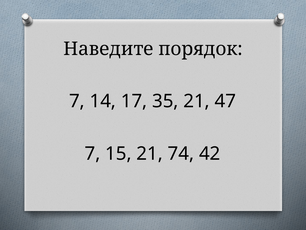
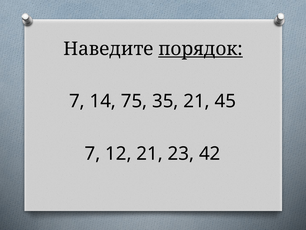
порядок underline: none -> present (201, 49)
17: 17 -> 75 (134, 101)
47: 47 -> 45 (225, 101)
15: 15 -> 12 (118, 153)
74: 74 -> 23 (181, 153)
